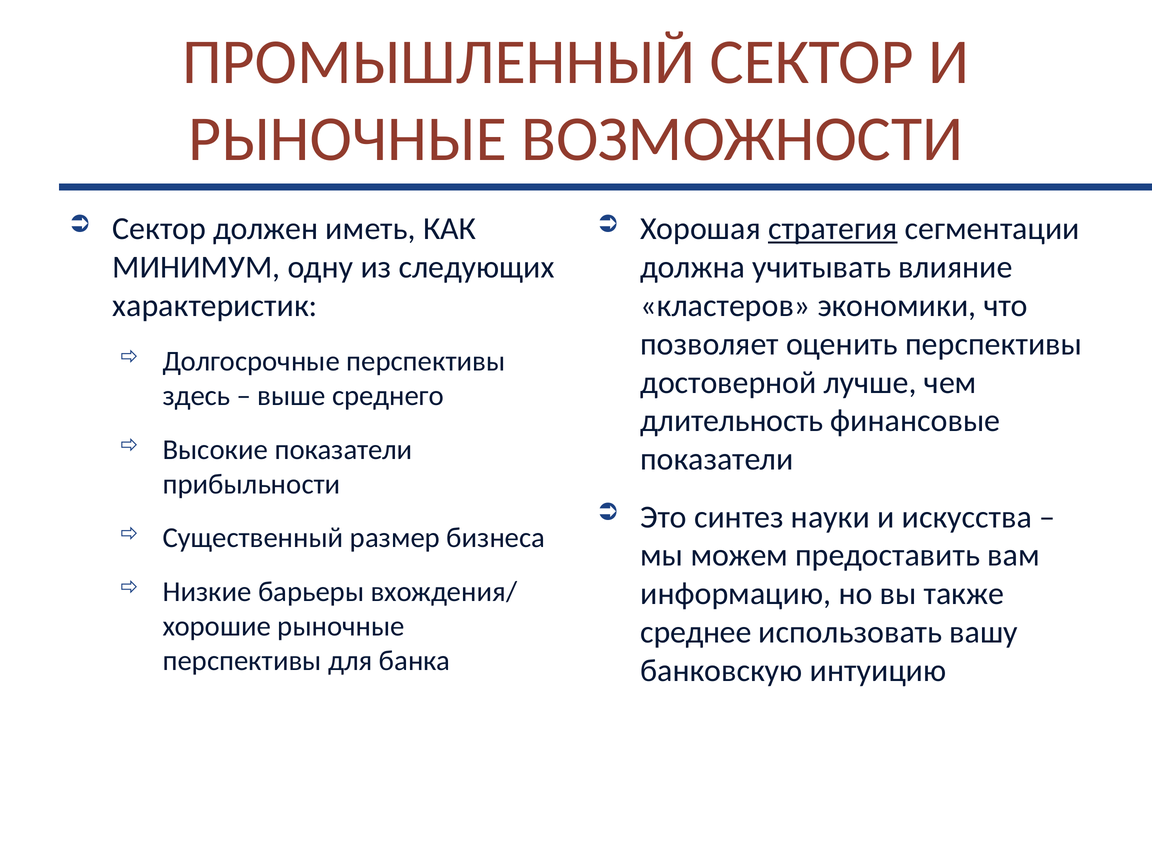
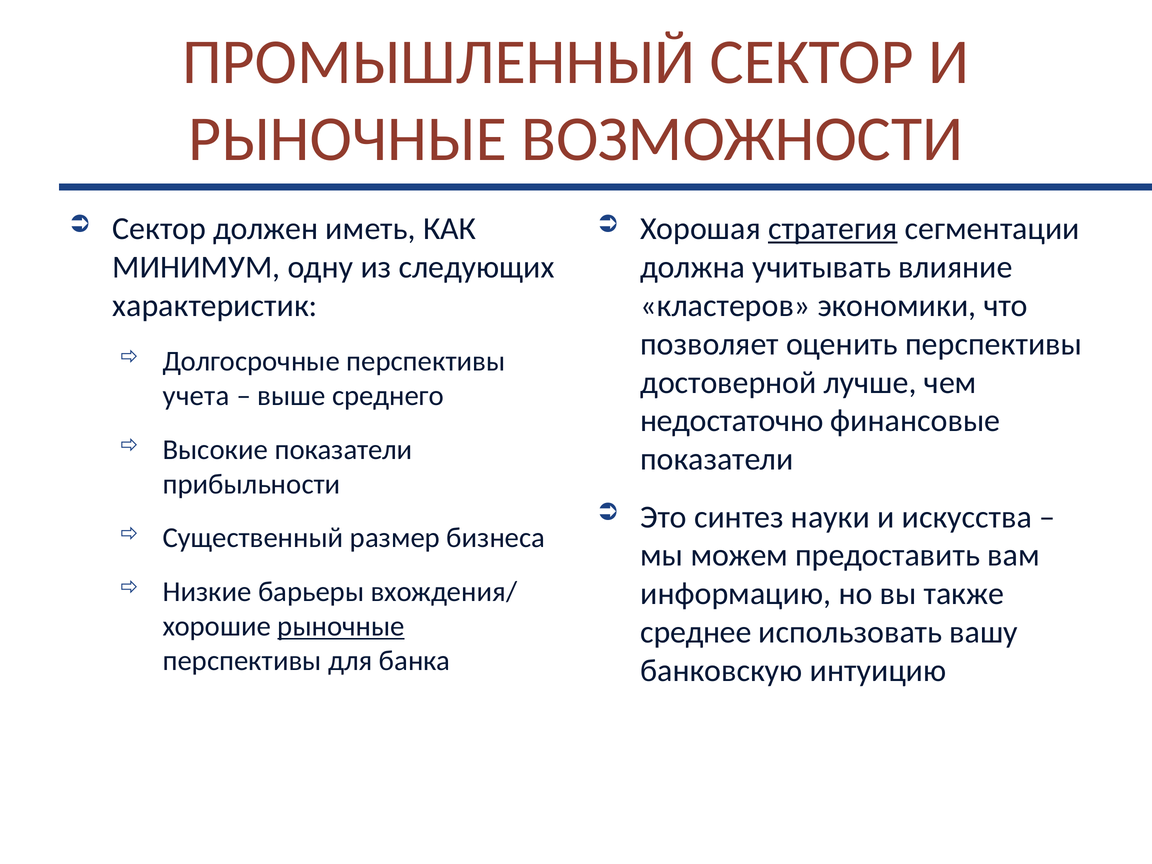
здесь: здесь -> учета (196, 396)
длительность: длительность -> недостаточно (732, 421)
рыночные underline: none -> present (341, 626)
